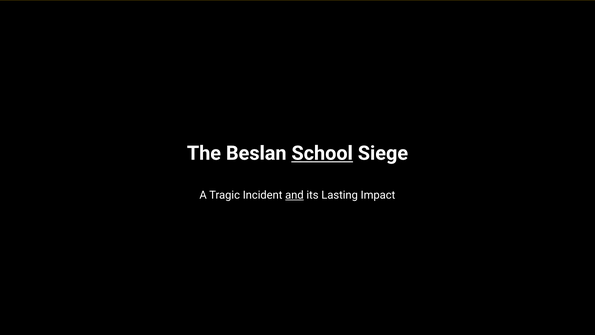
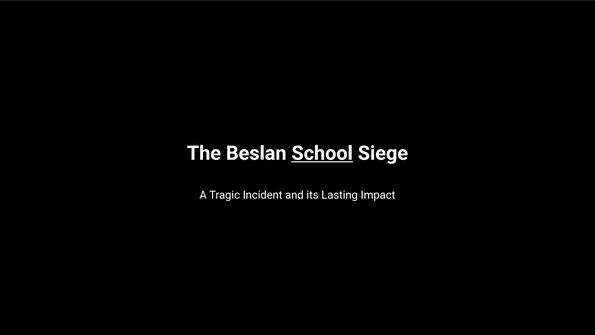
and underline: present -> none (294, 195)
